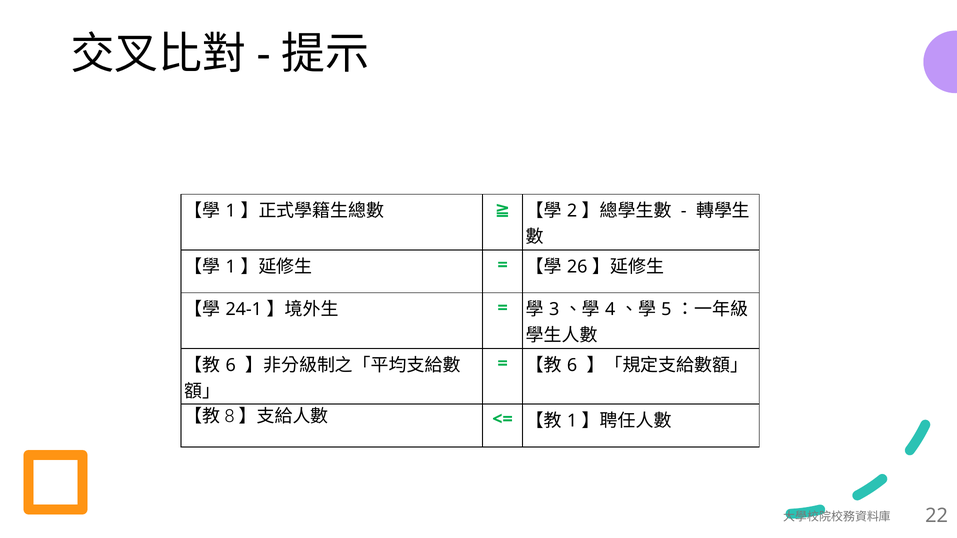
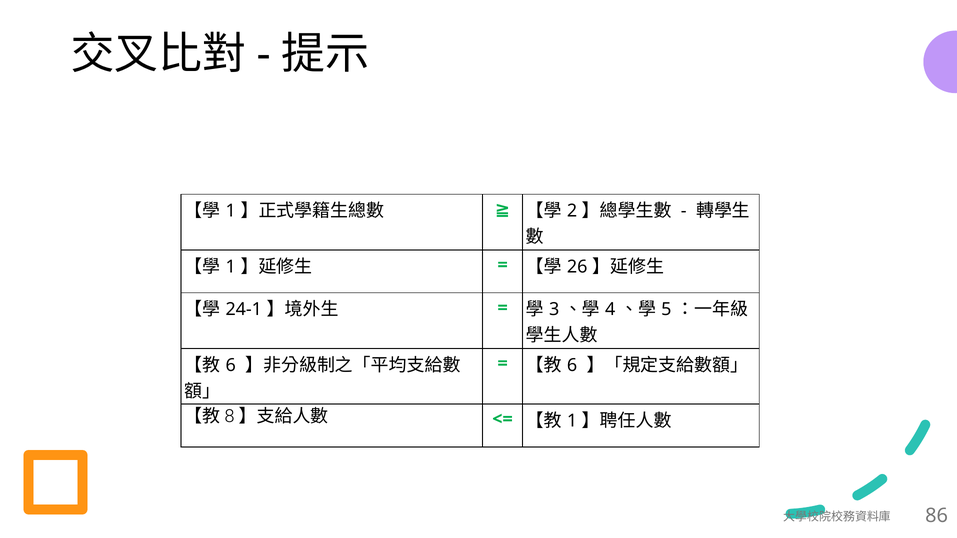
22: 22 -> 86 (937, 516)
